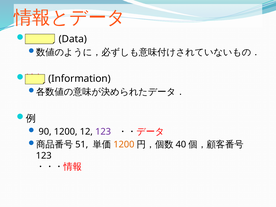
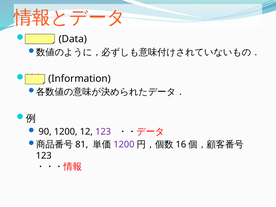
51: 51 -> 81 (82, 145)
1200 colour: orange -> purple (124, 145)
40: 40 -> 16 (181, 145)
